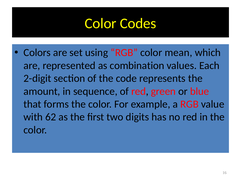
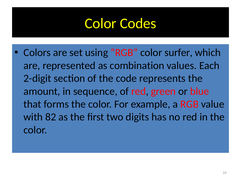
mean: mean -> surfer (179, 53)
62: 62 -> 82 (51, 117)
